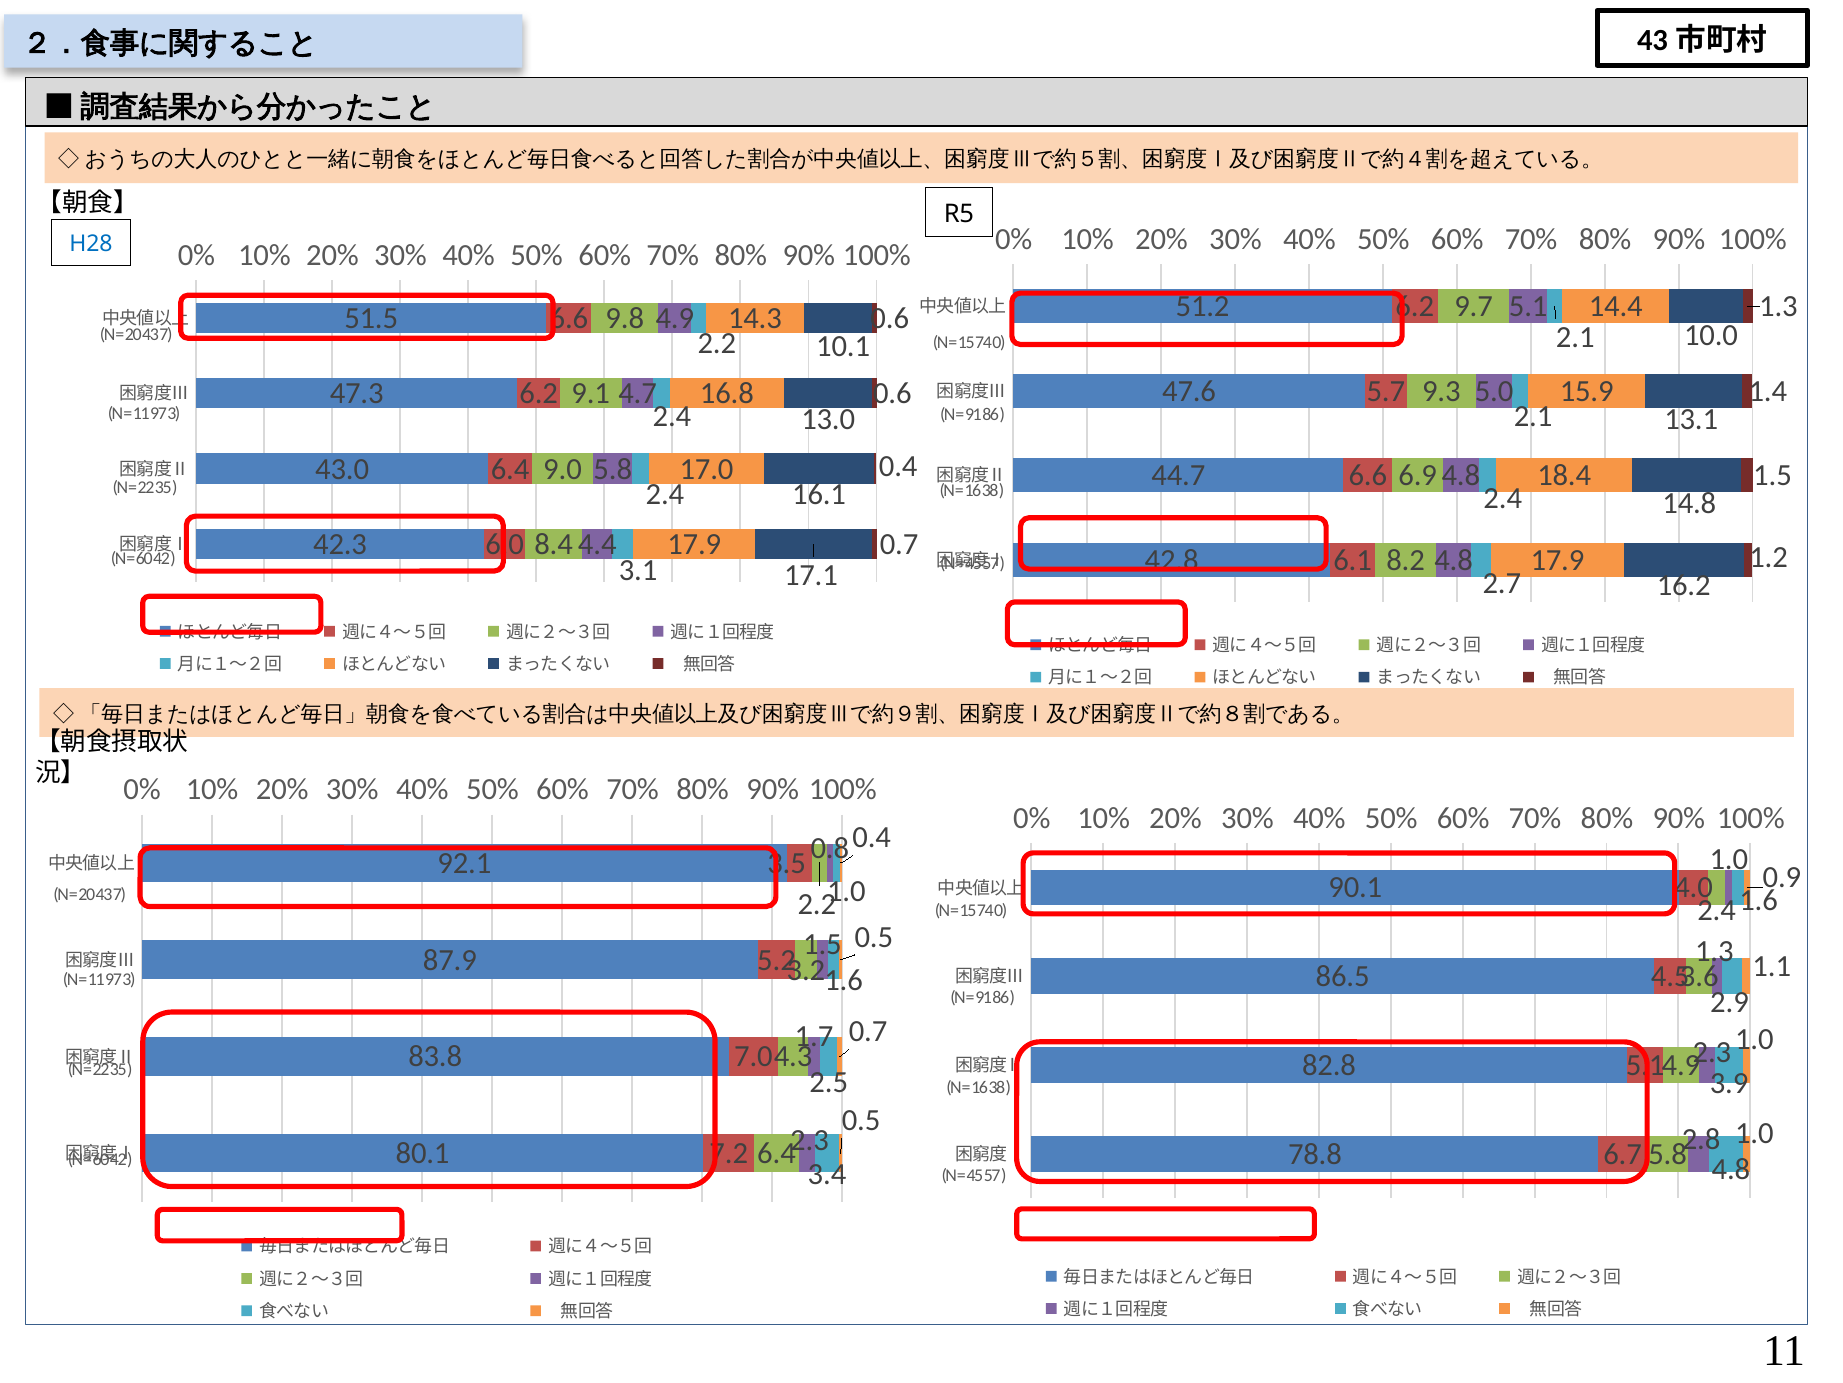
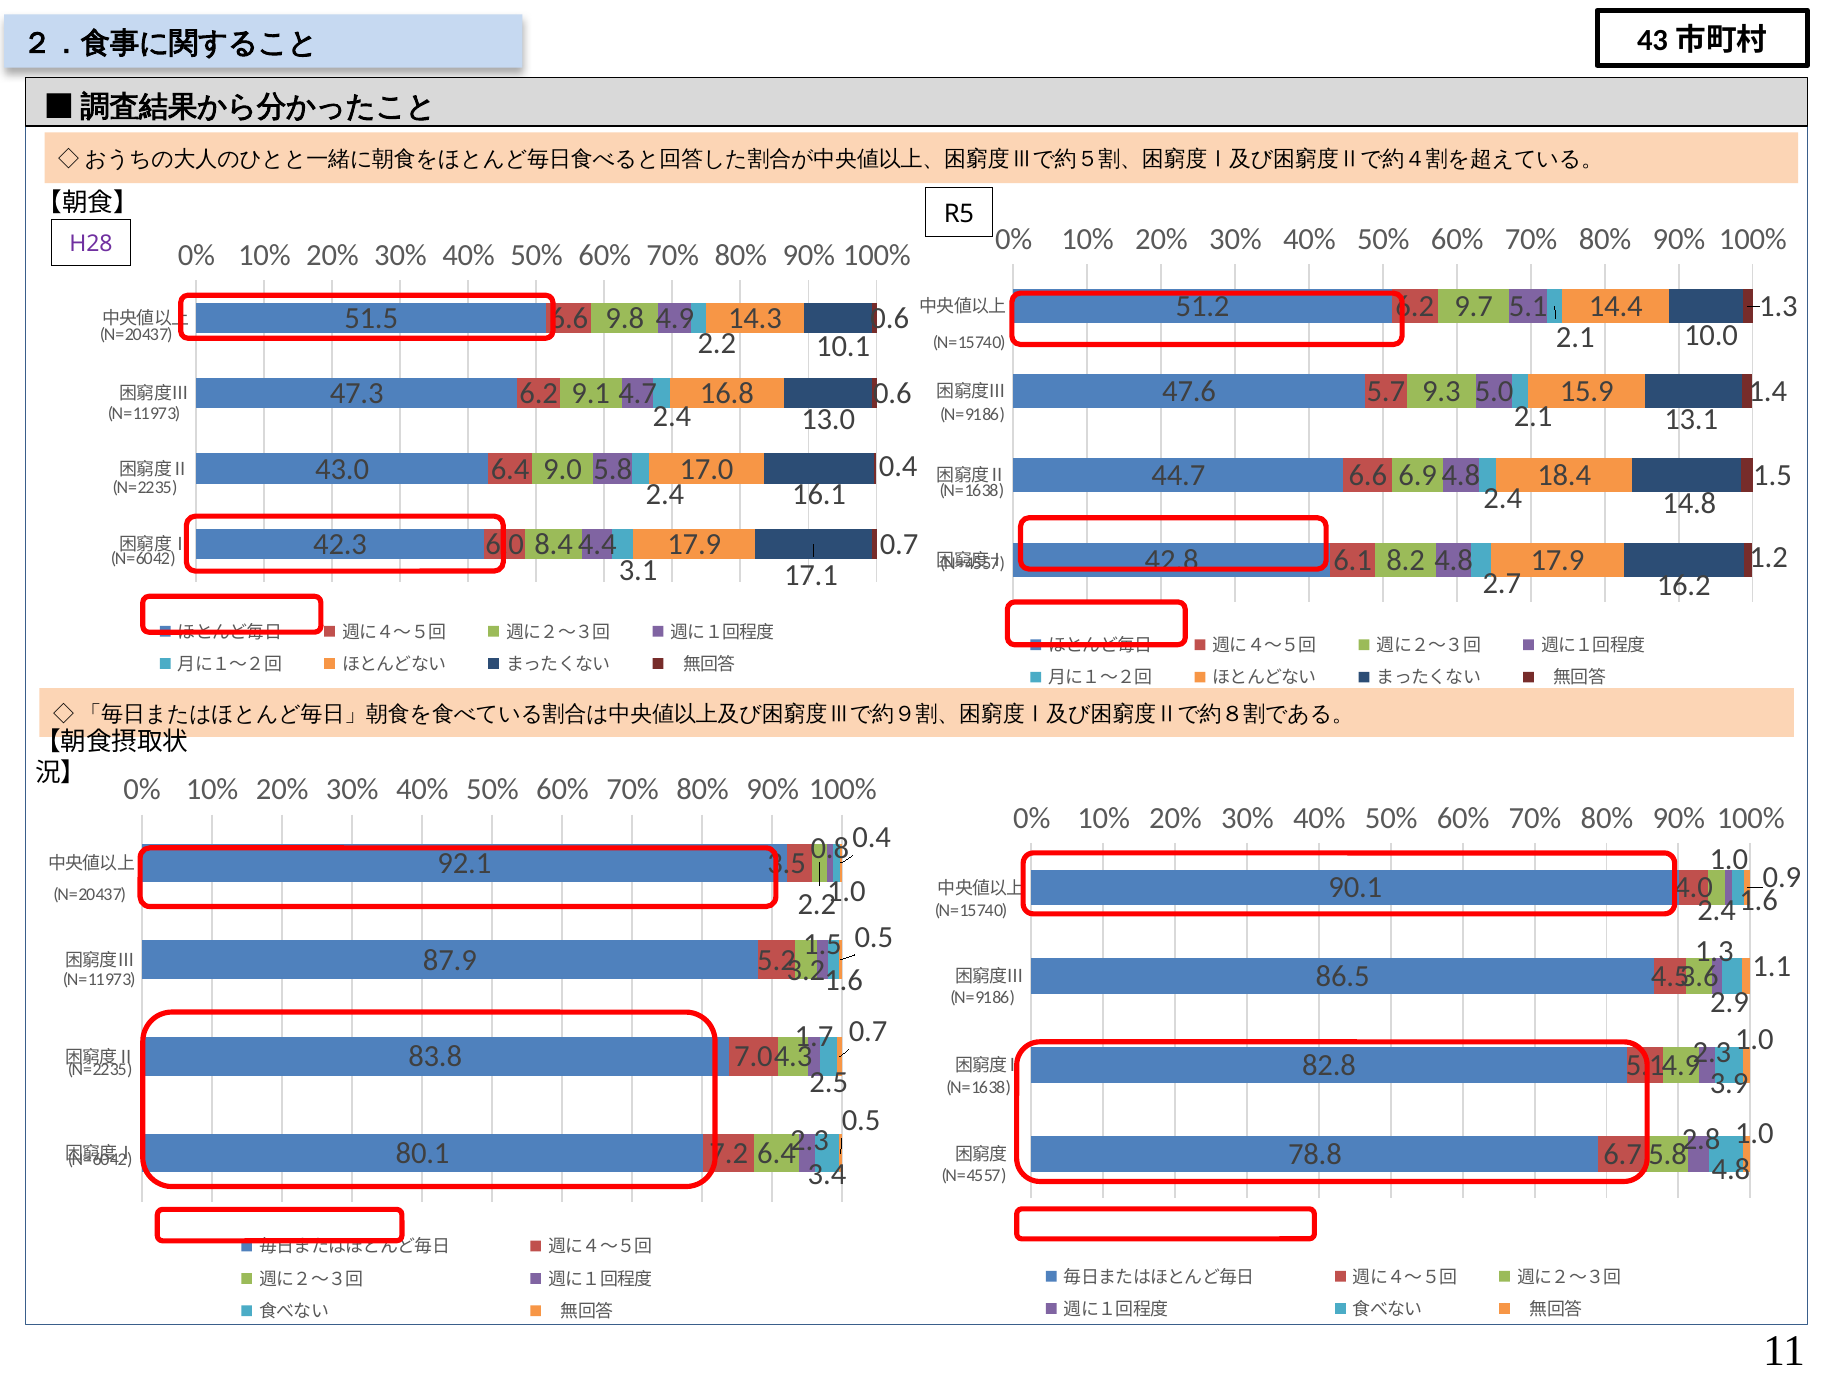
H28 colour: blue -> purple (91, 244)
